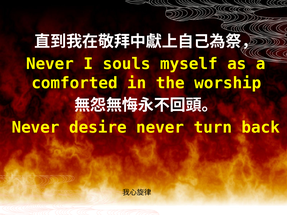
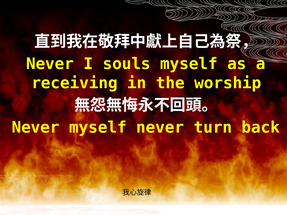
comforted: comforted -> receiving (75, 83)
Never desire: desire -> myself (98, 128)
